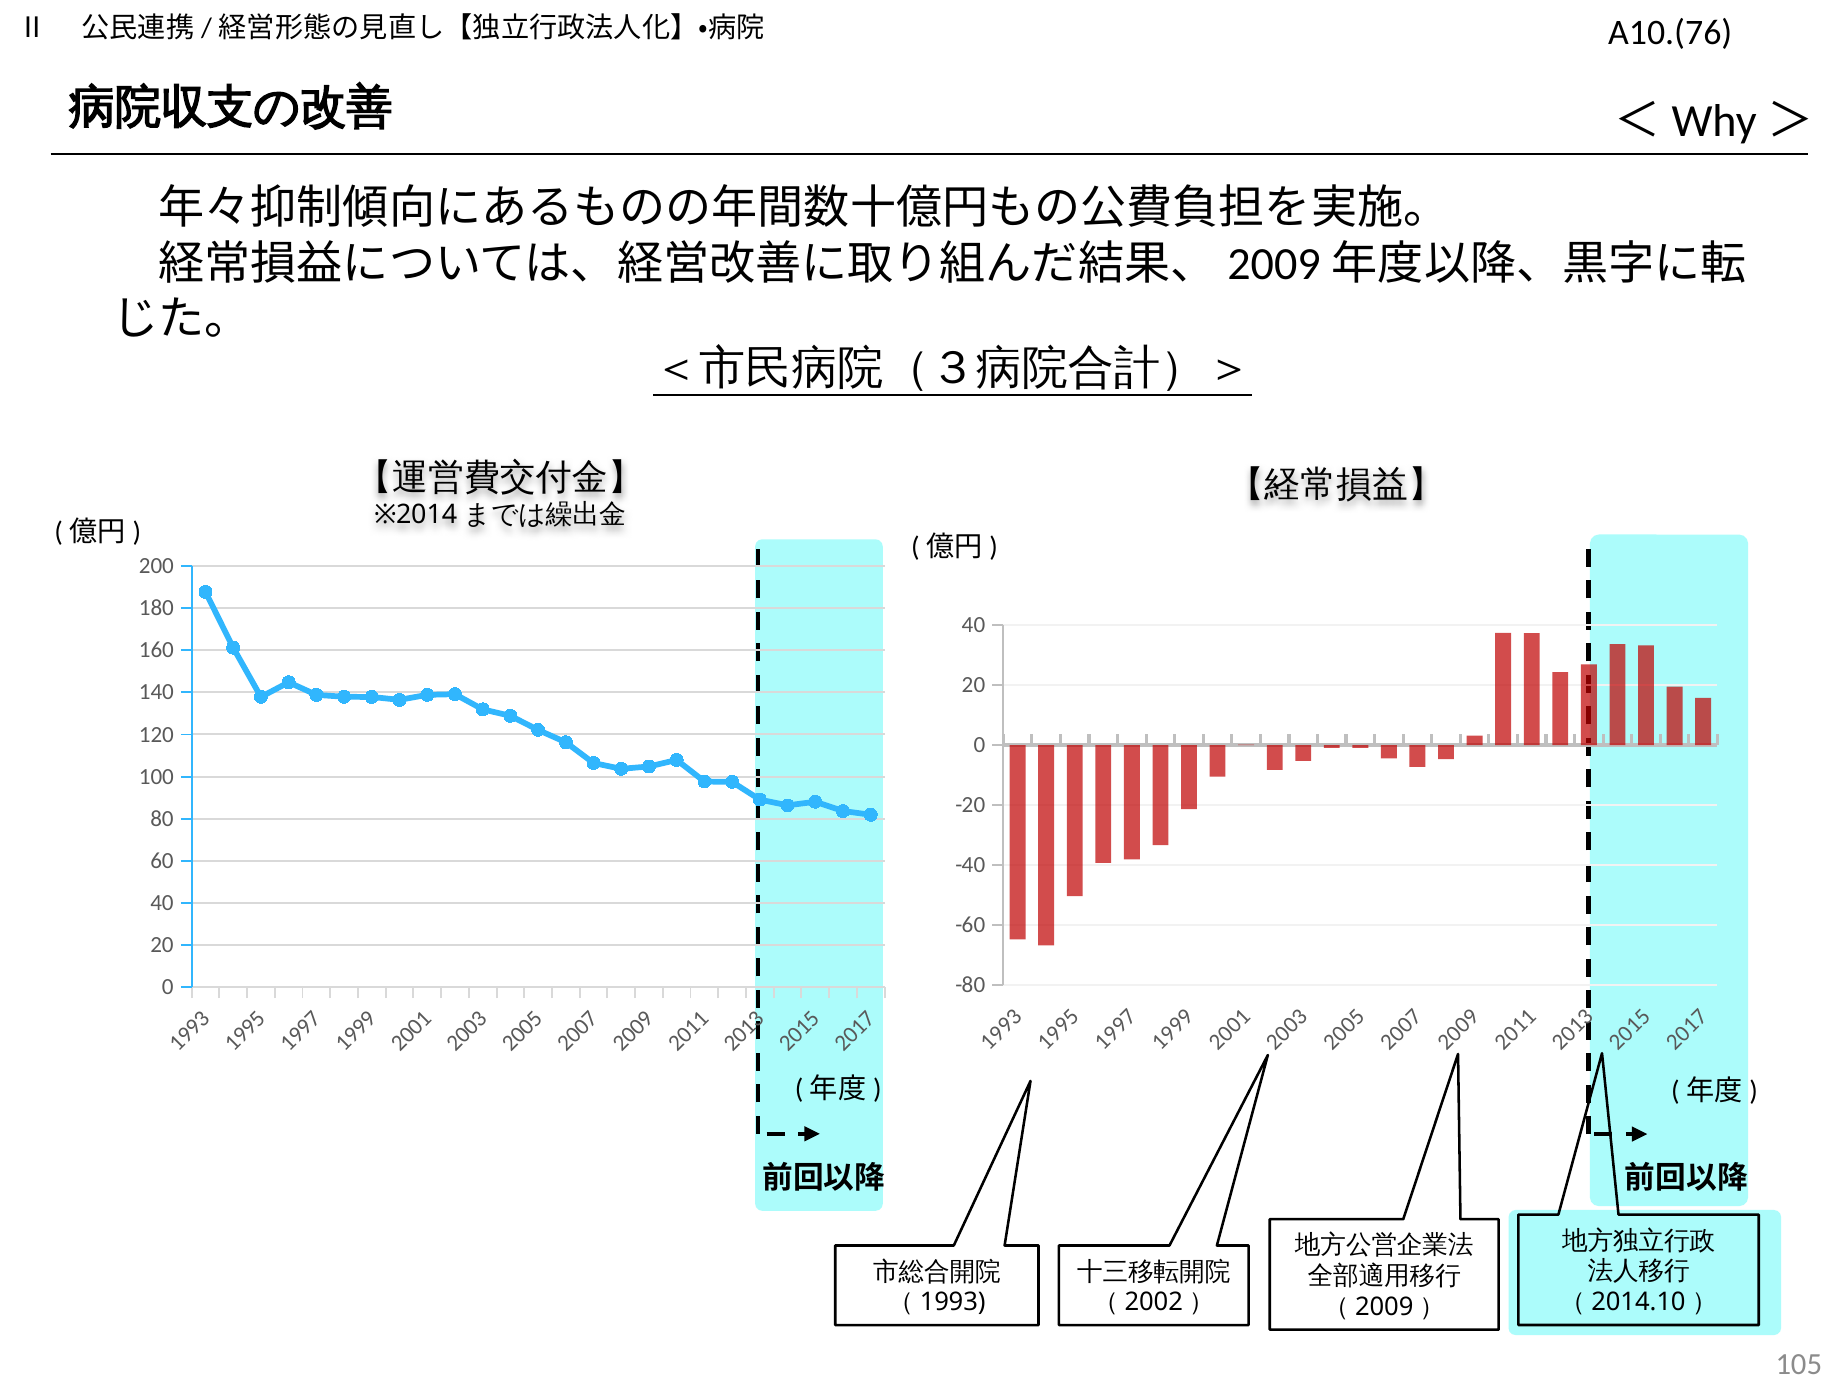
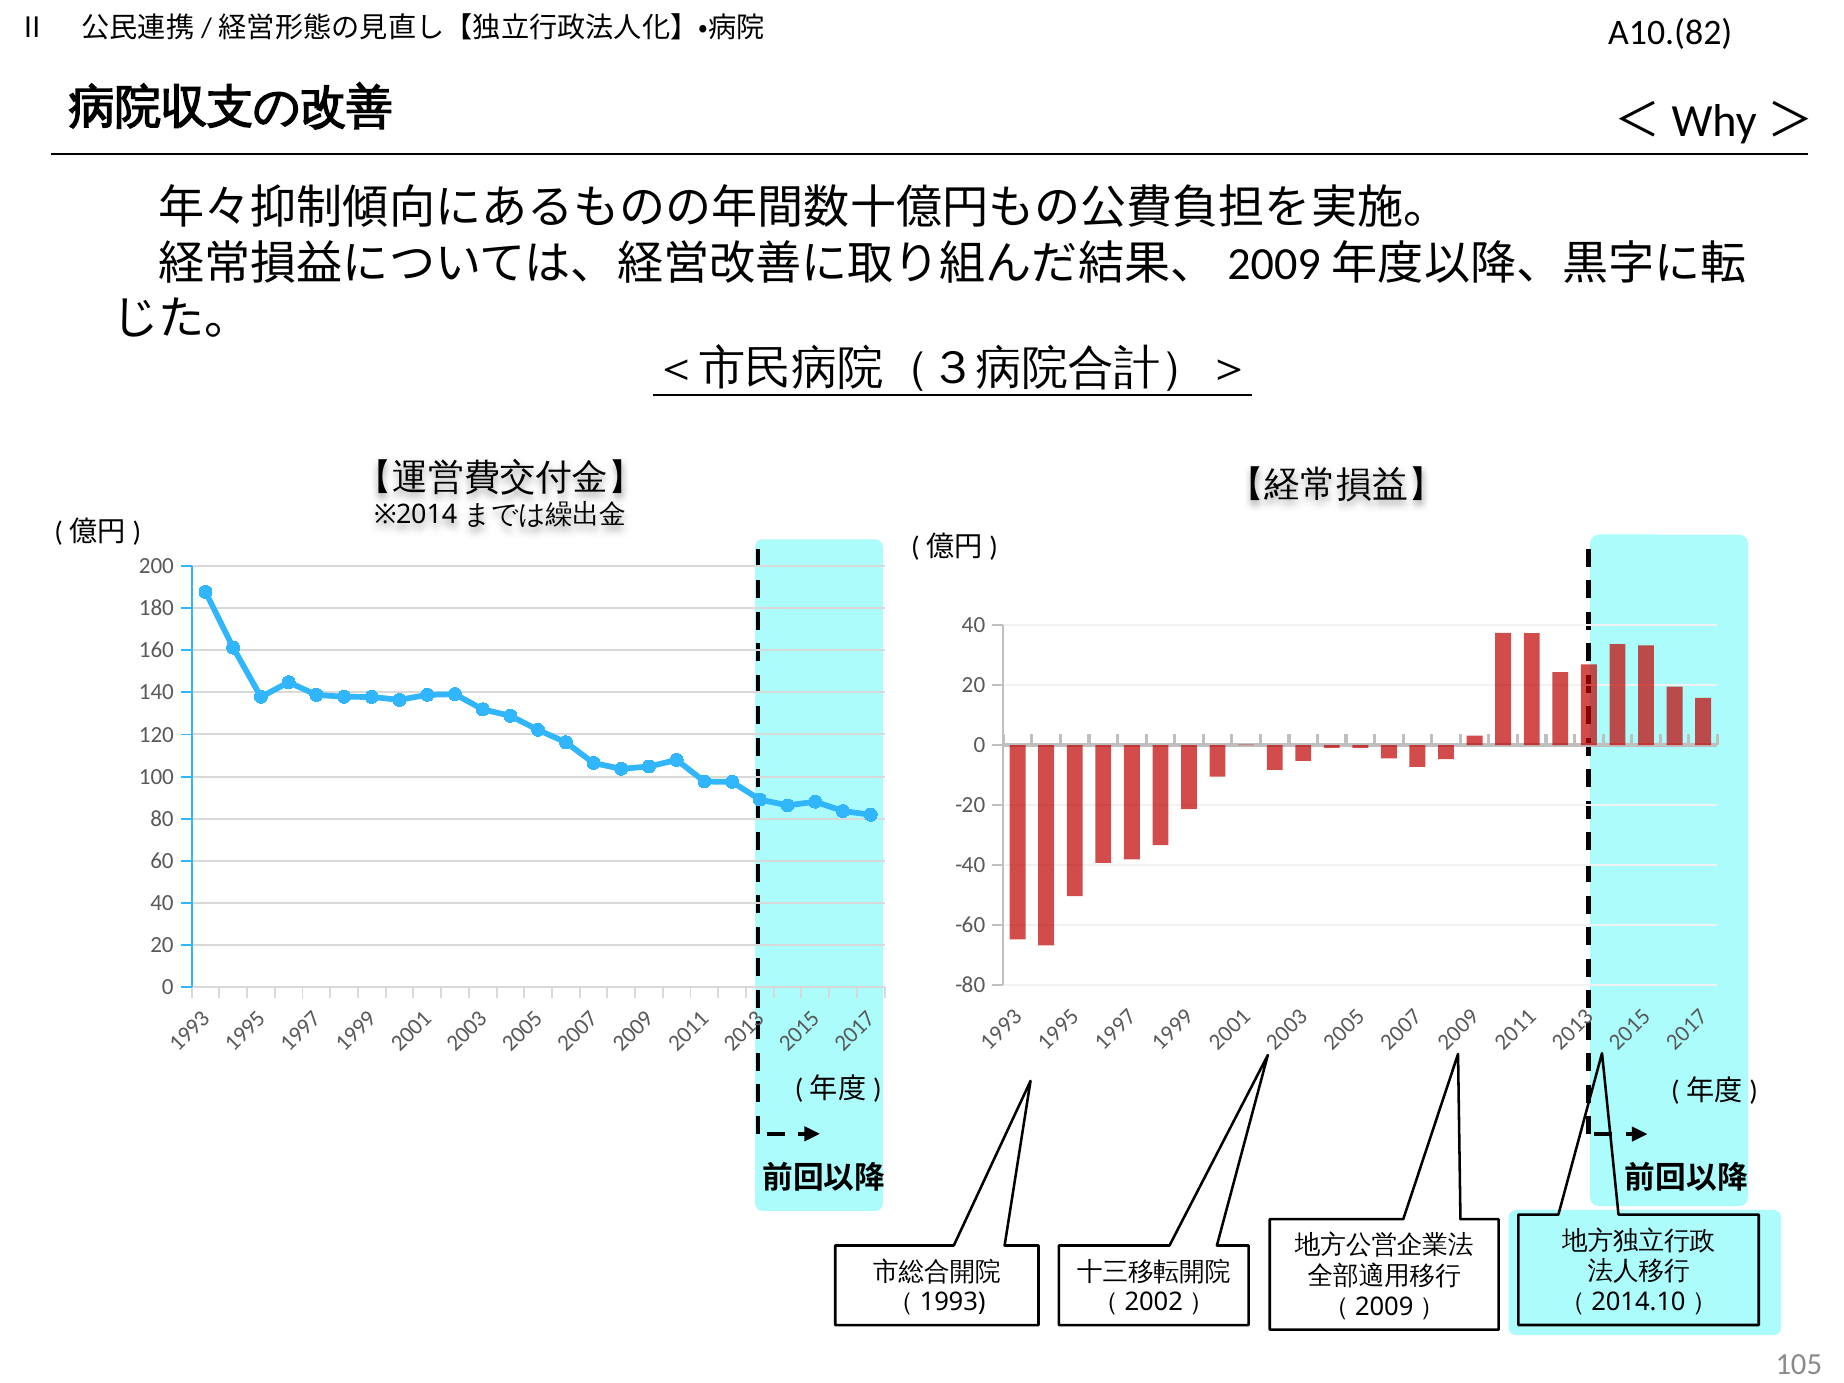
A10.(76: A10.(76 -> A10.(82 (1670, 33)
